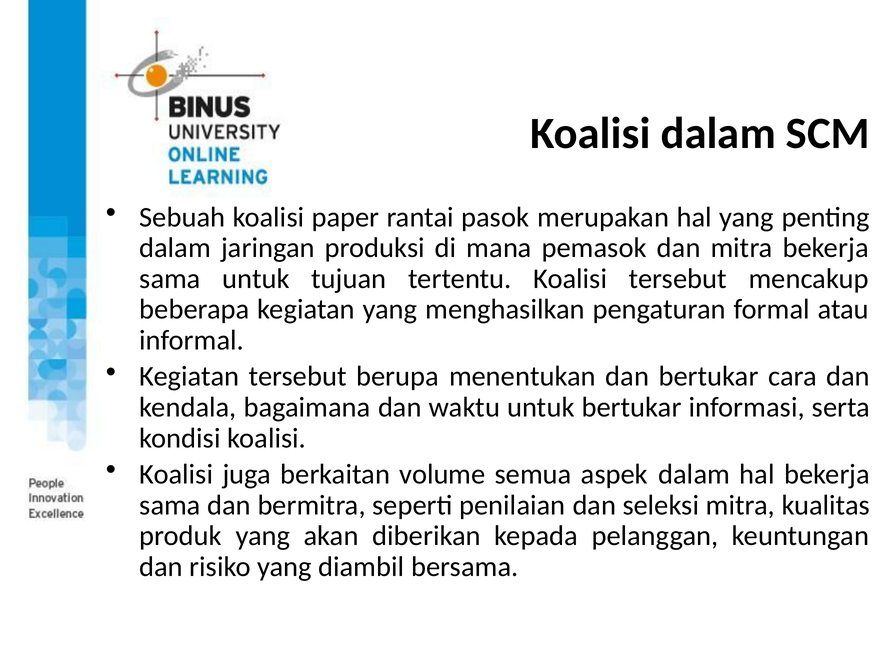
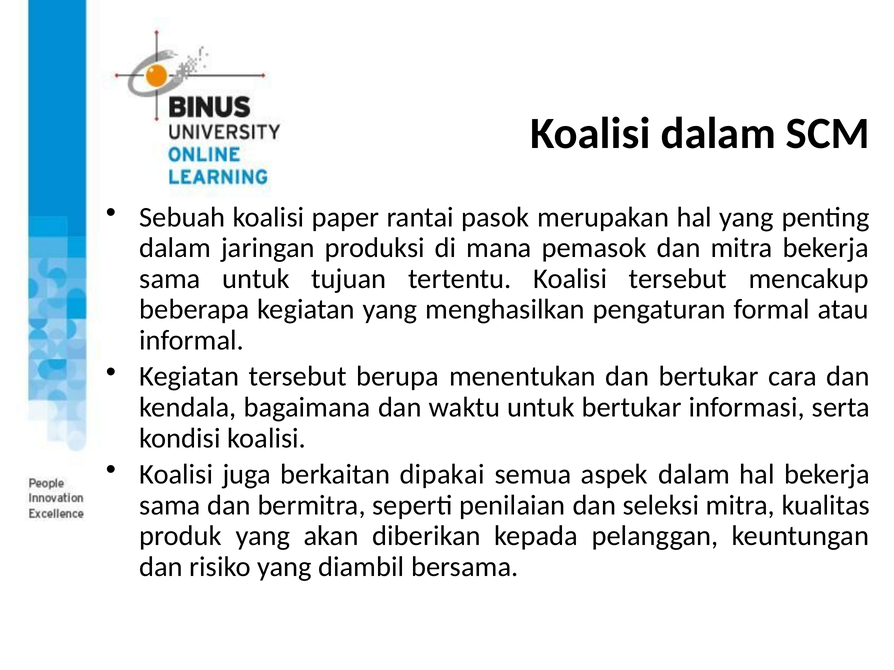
volume: volume -> dipakai (442, 475)
